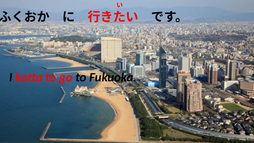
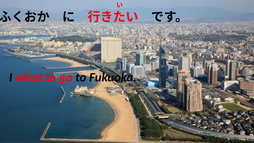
katta: katta -> what (29, 77)
